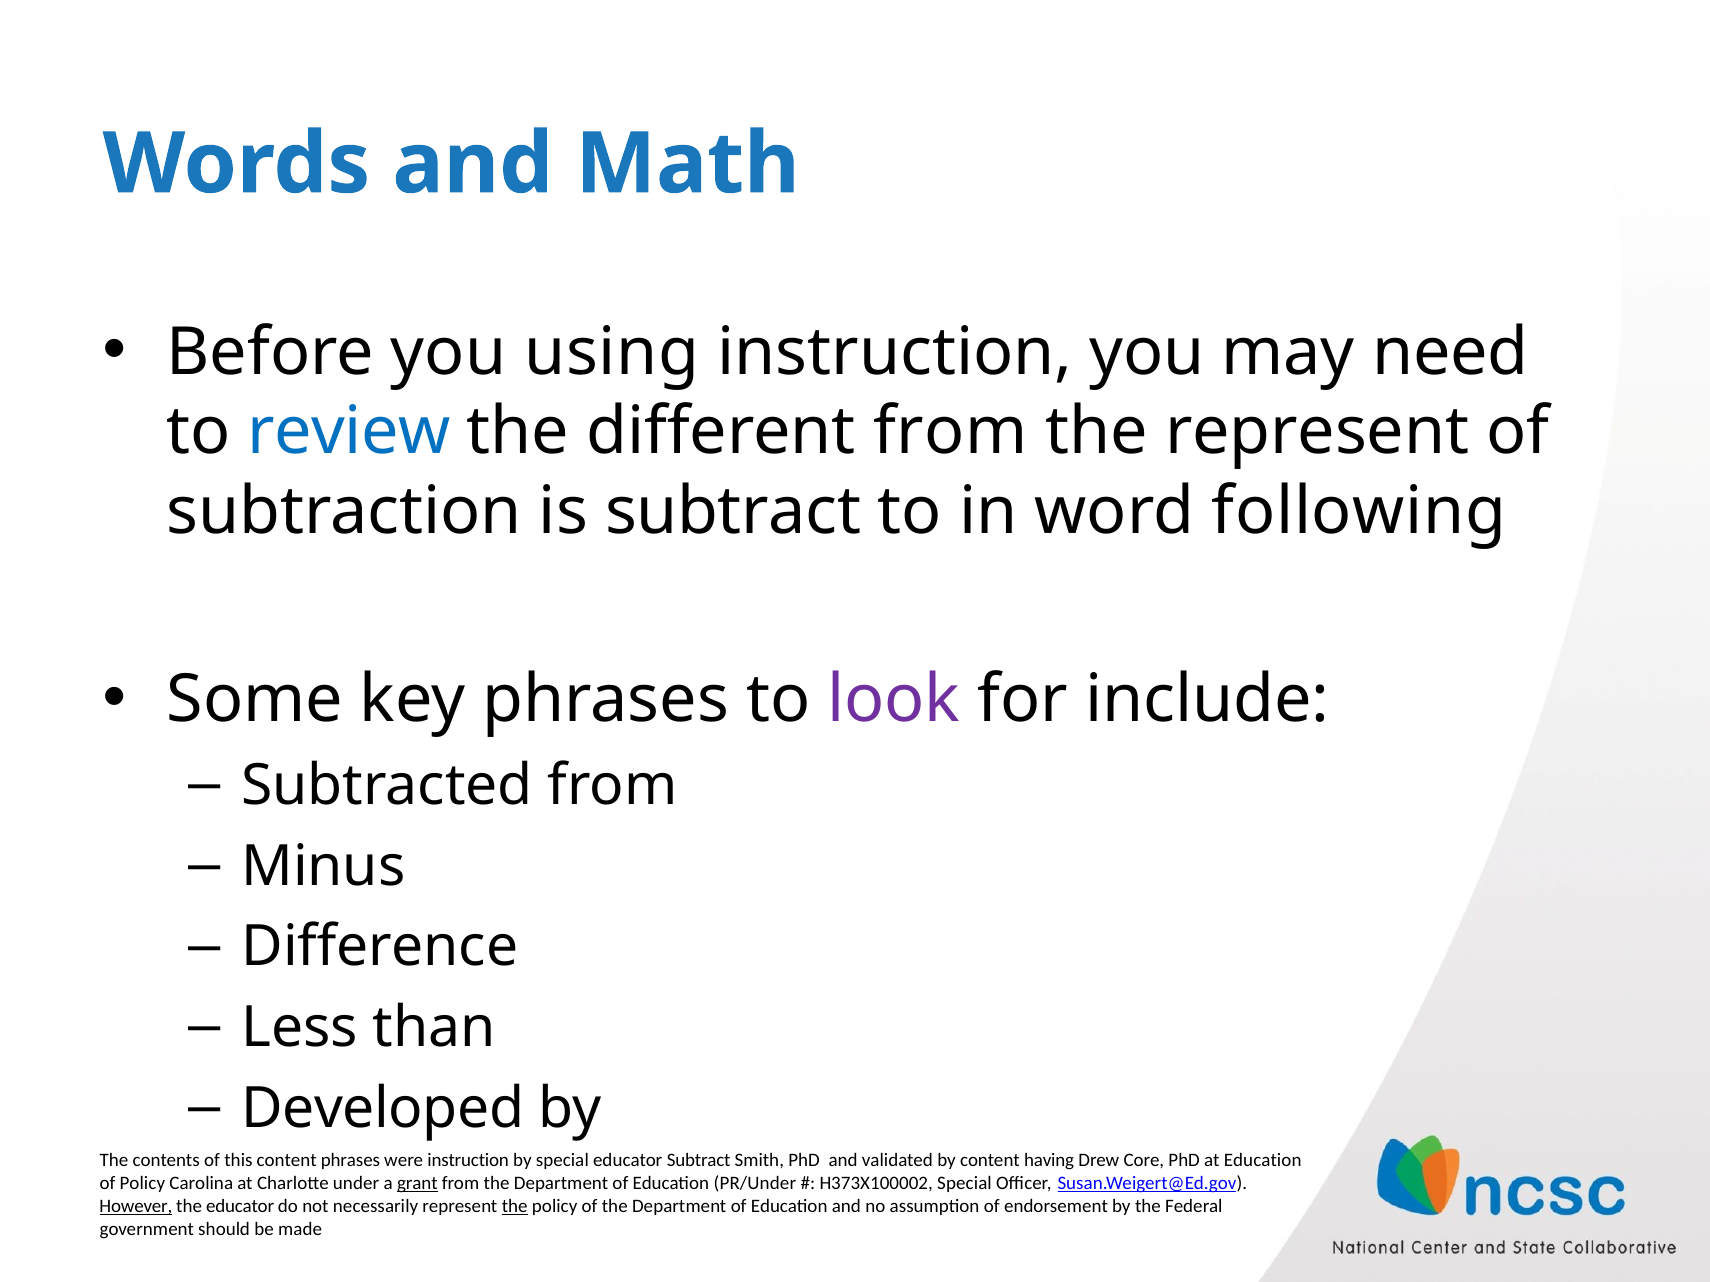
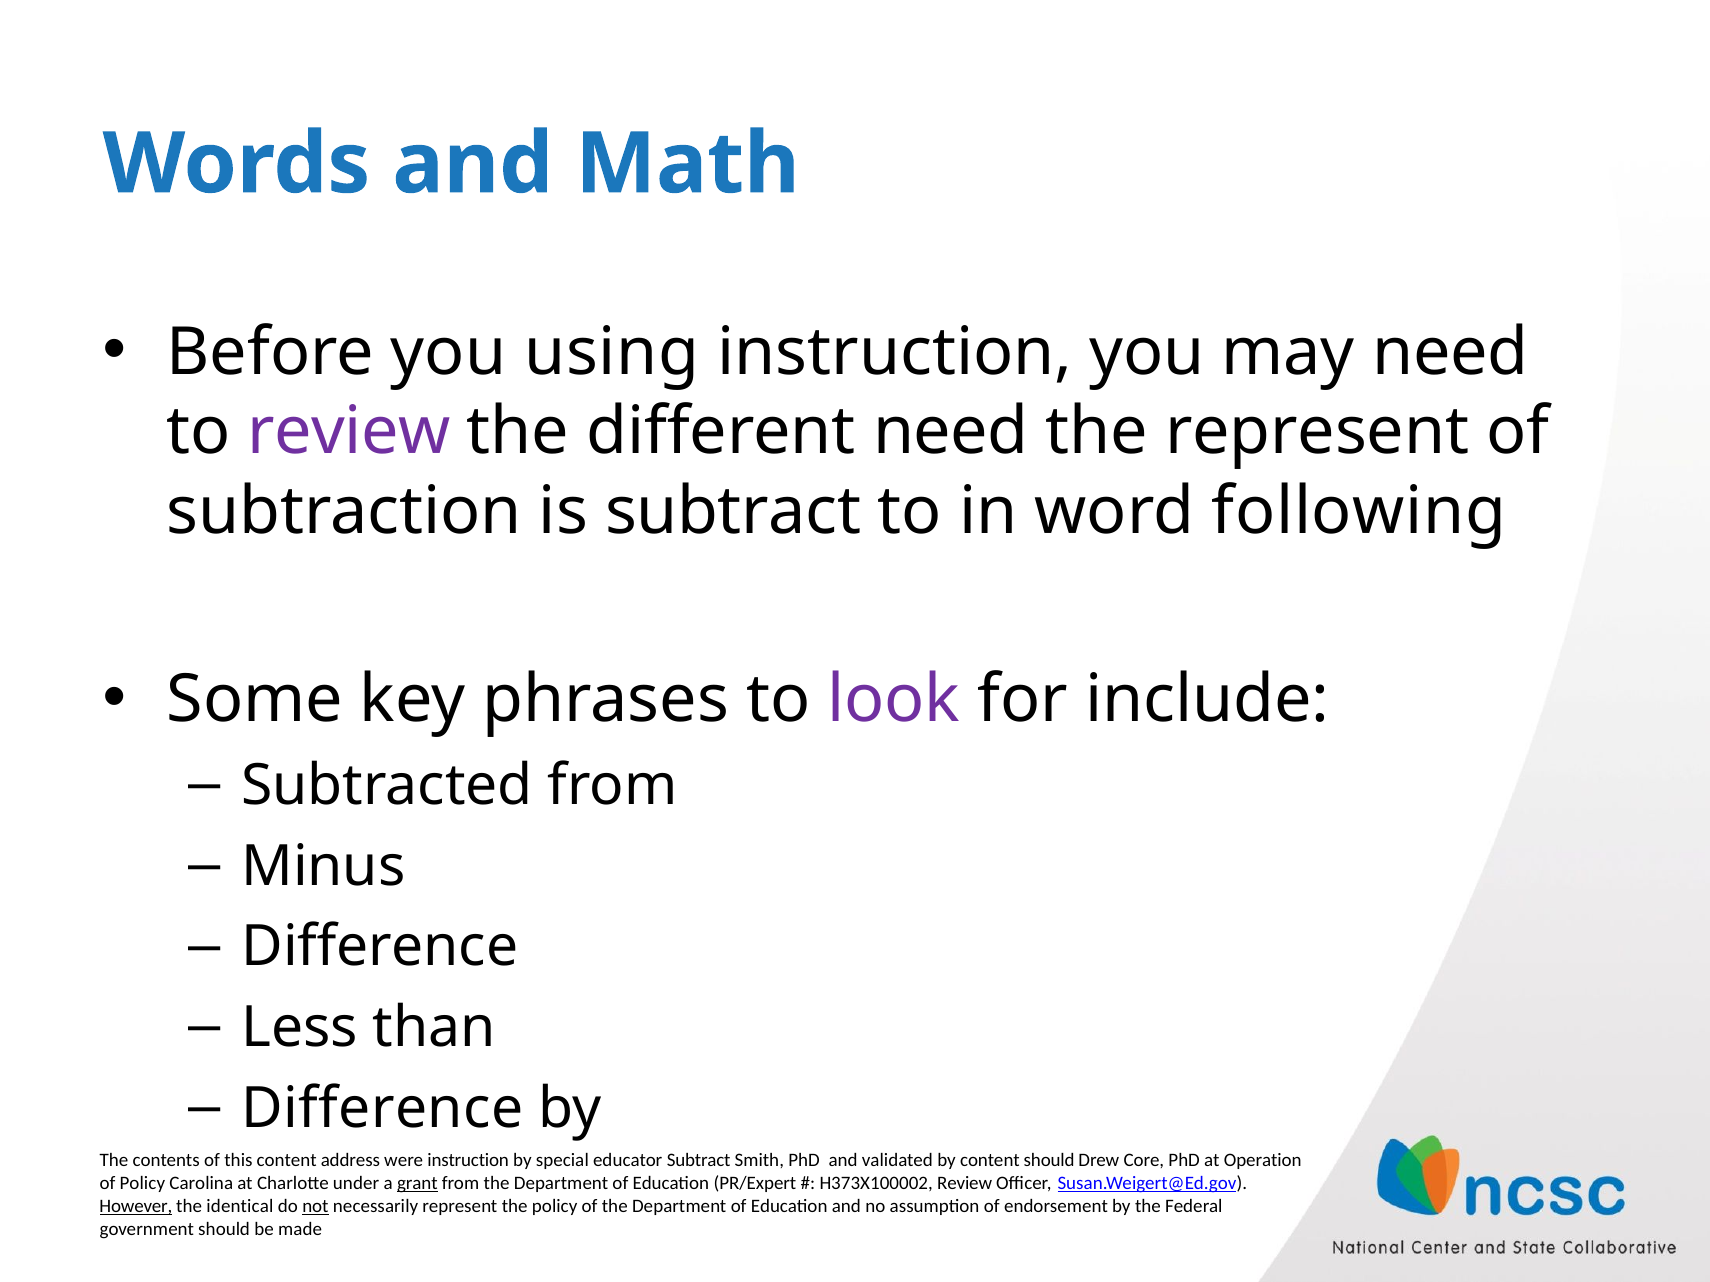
review colour: blue -> purple (349, 432)
different from: from -> need (951, 432)
Developed: Developed -> Difference (382, 1109)
content phrases: phrases -> address (350, 1161)
content having: having -> should (1049, 1161)
at Education: Education -> Operation (1263, 1161)
PR/Under: PR/Under -> PR/Expert (755, 1184)
H373X100002 Special: Special -> Review (965, 1184)
the educator: educator -> identical (240, 1207)
not underline: none -> present (315, 1207)
the underline: present -> none (515, 1207)
